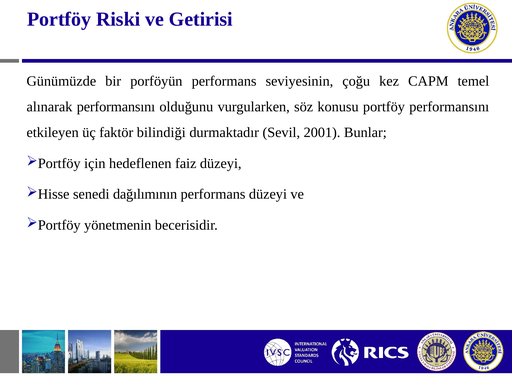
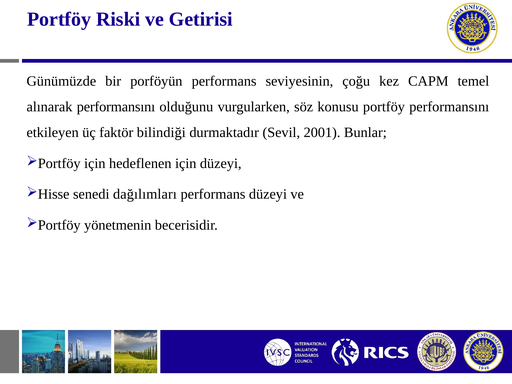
hedeflenen faiz: faiz -> için (186, 163)
dağılımının: dağılımının -> dağılımları (145, 194)
